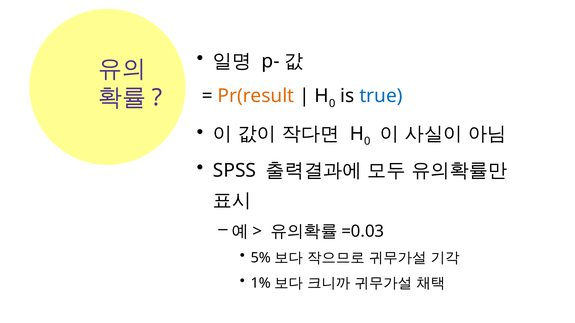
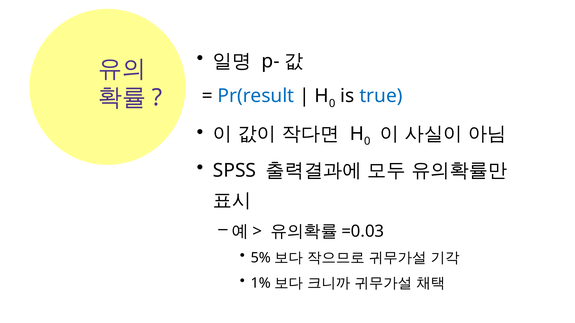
Pr(result colour: orange -> blue (256, 96)
